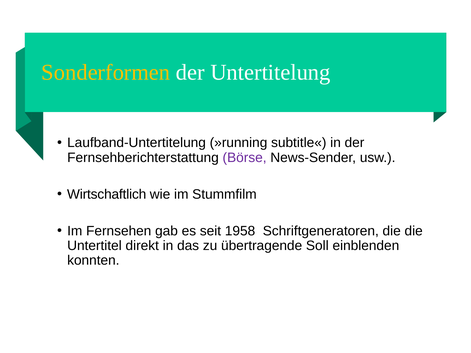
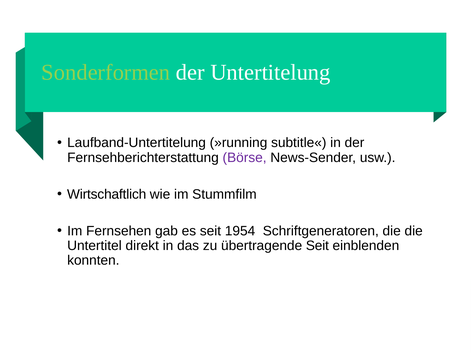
Sonderformen colour: yellow -> light green (106, 72)
1958: 1958 -> 1954 (240, 231)
übertragende Soll: Soll -> Seit (317, 246)
